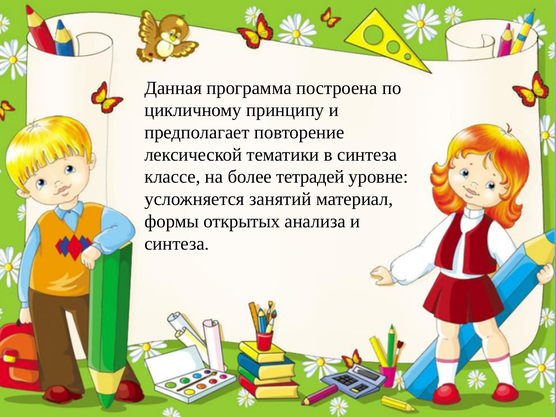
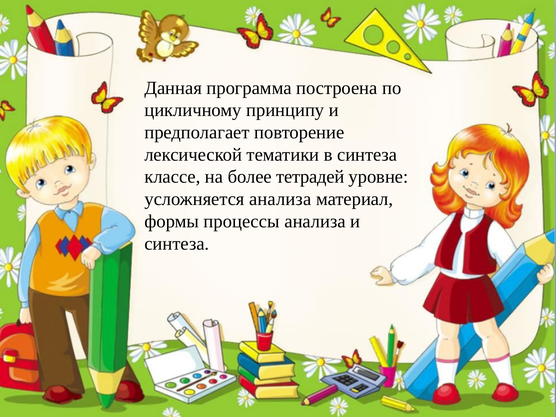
усложняется занятий: занятий -> анализа (280, 199)
открытых: открытых -> процессы (242, 221)
